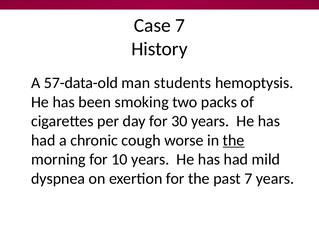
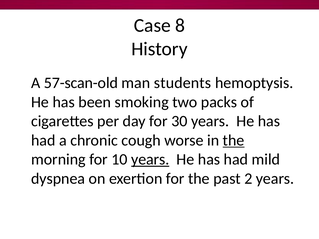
Case 7: 7 -> 8 (180, 26)
57-data-old: 57-data-old -> 57-scan-old (81, 83)
years underline: none -> present (150, 160)
past 7: 7 -> 2 (248, 179)
